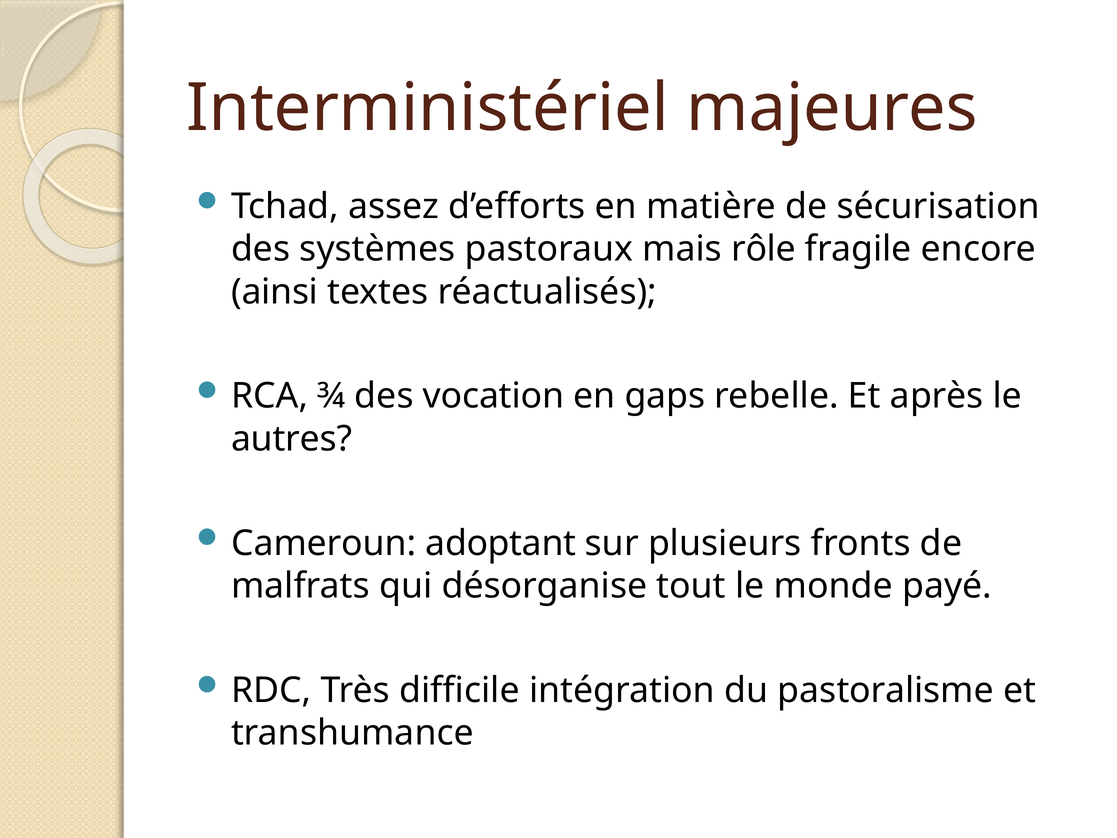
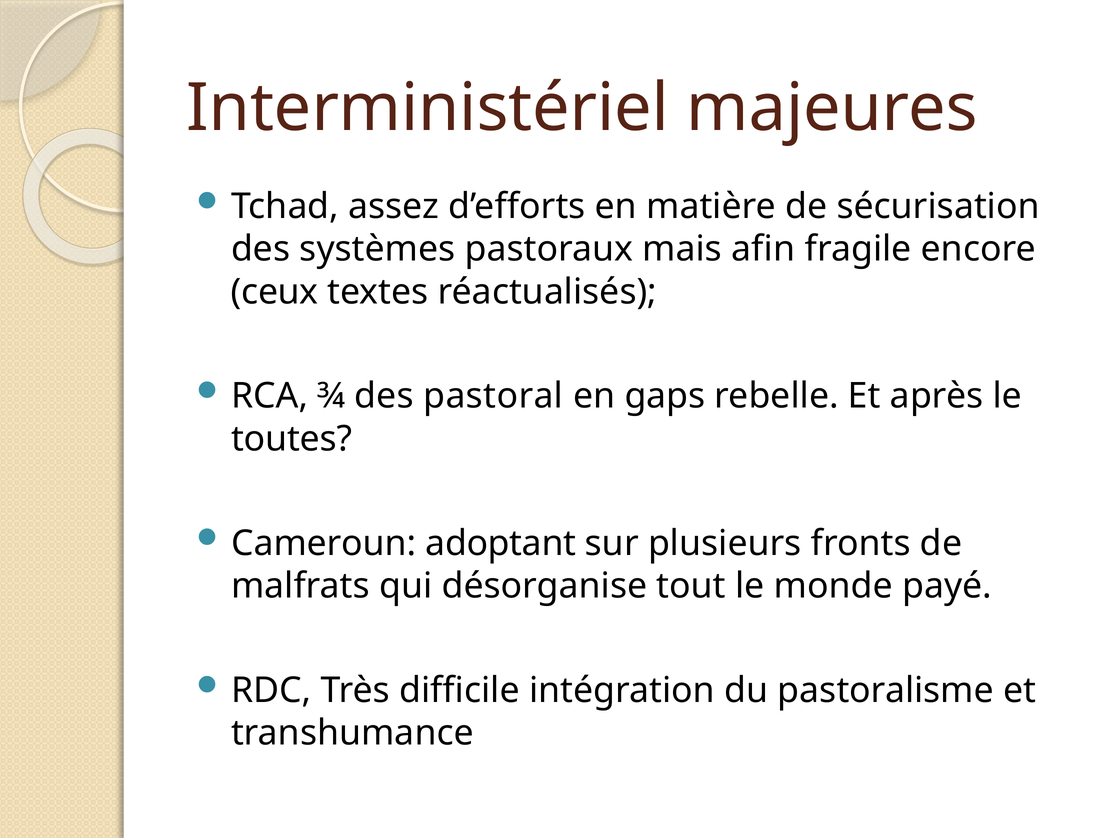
rôle: rôle -> afin (763, 249)
ainsi: ainsi -> ceux (275, 292)
vocation: vocation -> pastoral (493, 396)
autres: autres -> toutes (292, 439)
